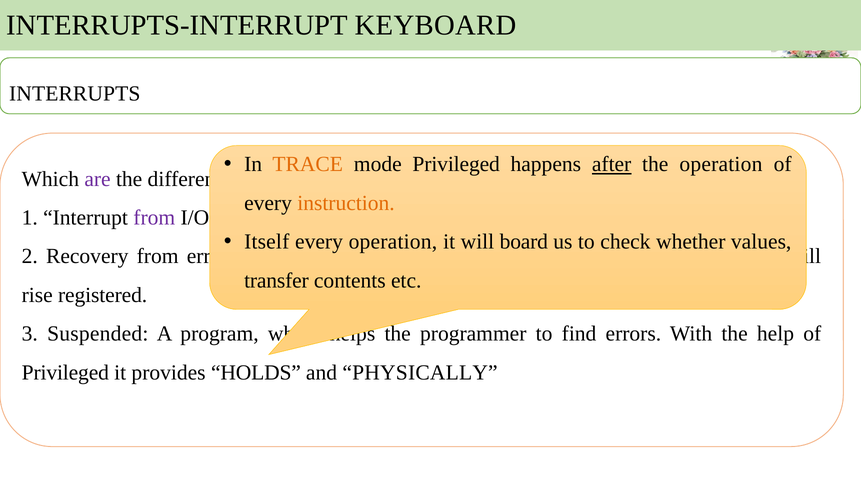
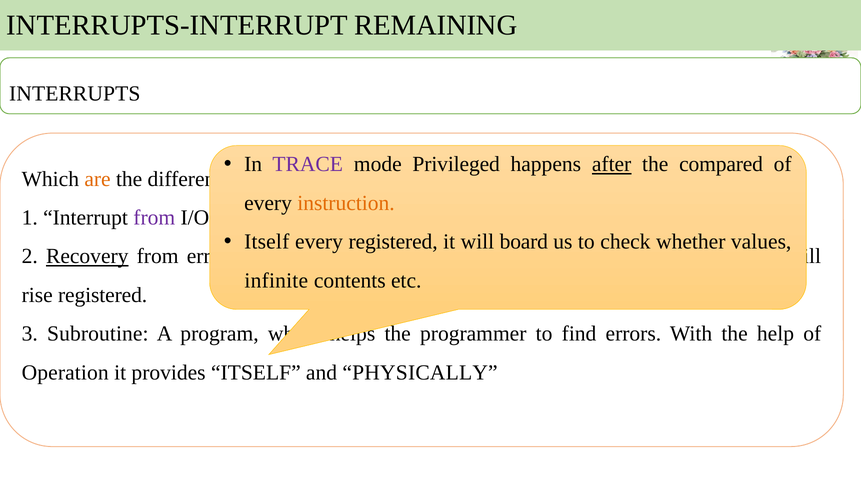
KEYBOARD: KEYBOARD -> REMAINING (436, 25)
TRACE colour: orange -> purple (308, 165)
the operation: operation -> compared (721, 165)
are colour: purple -> orange (98, 179)
every operation: operation -> registered (393, 242)
Recovery underline: none -> present (87, 257)
transfer: transfer -> infinite (276, 281)
Suspended: Suspended -> Subroutine (98, 334)
Privileged: Privileged -> Operation (65, 373)
provides HOLDS: HOLDS -> ITSELF (256, 373)
